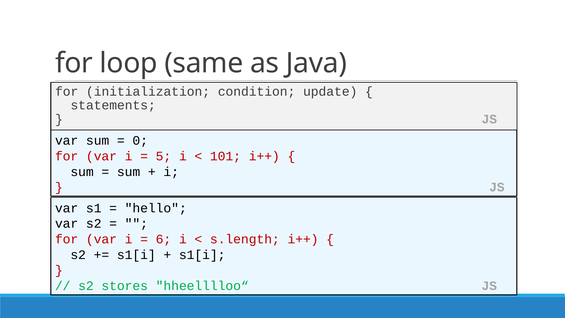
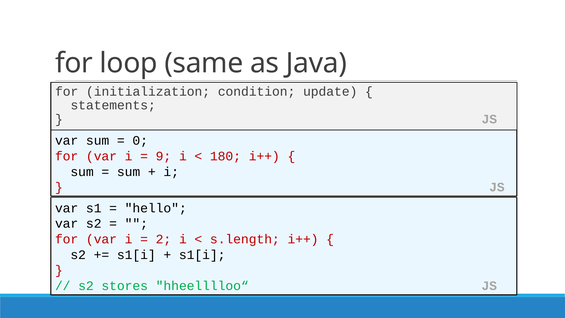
5: 5 -> 9 (163, 156)
101: 101 -> 180 (225, 156)
6: 6 -> 2 (163, 239)
